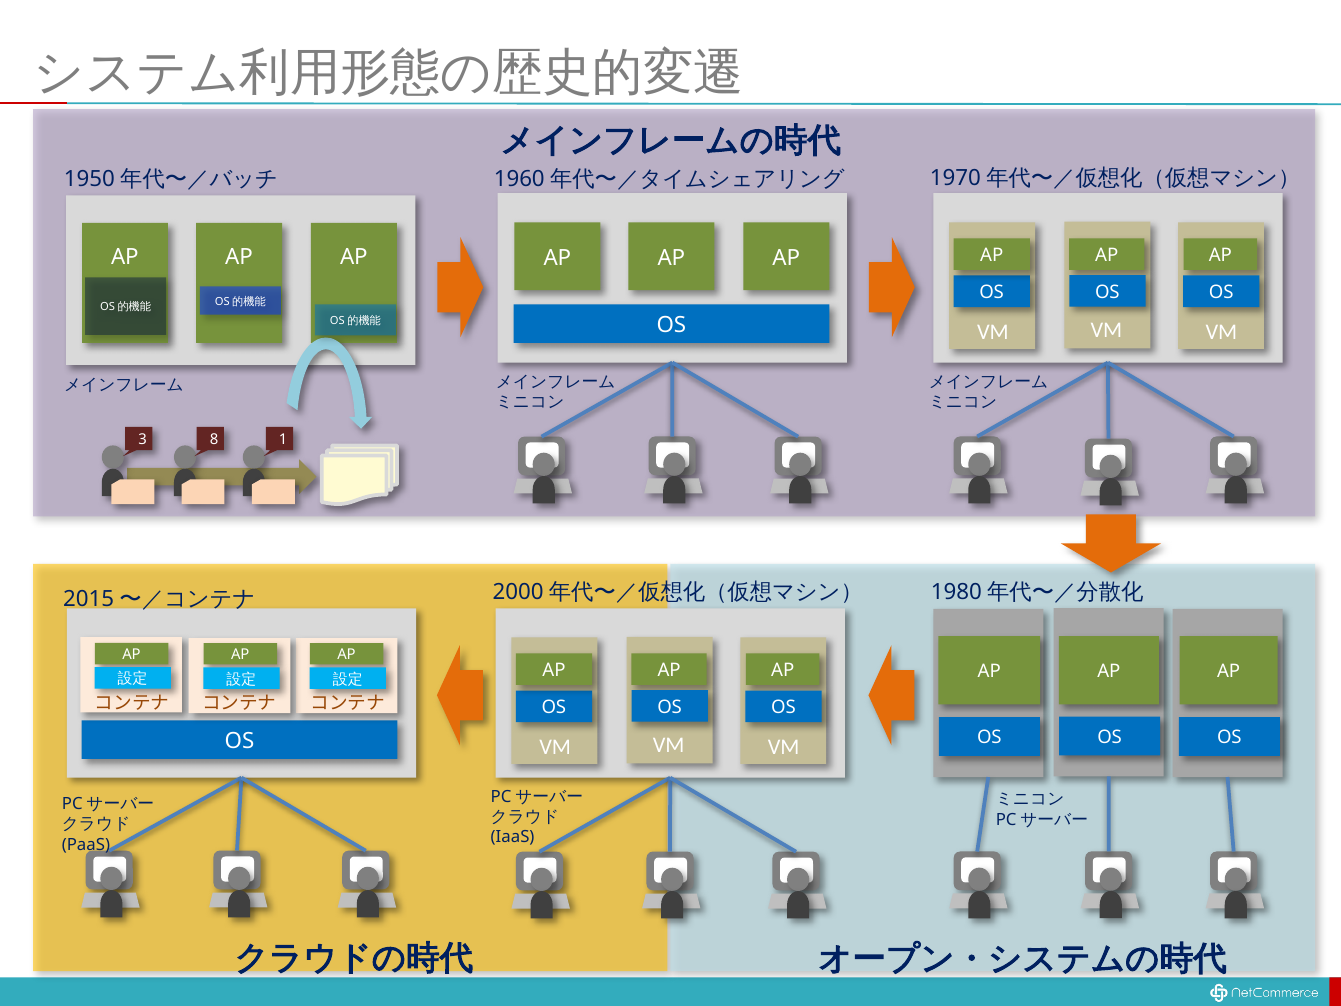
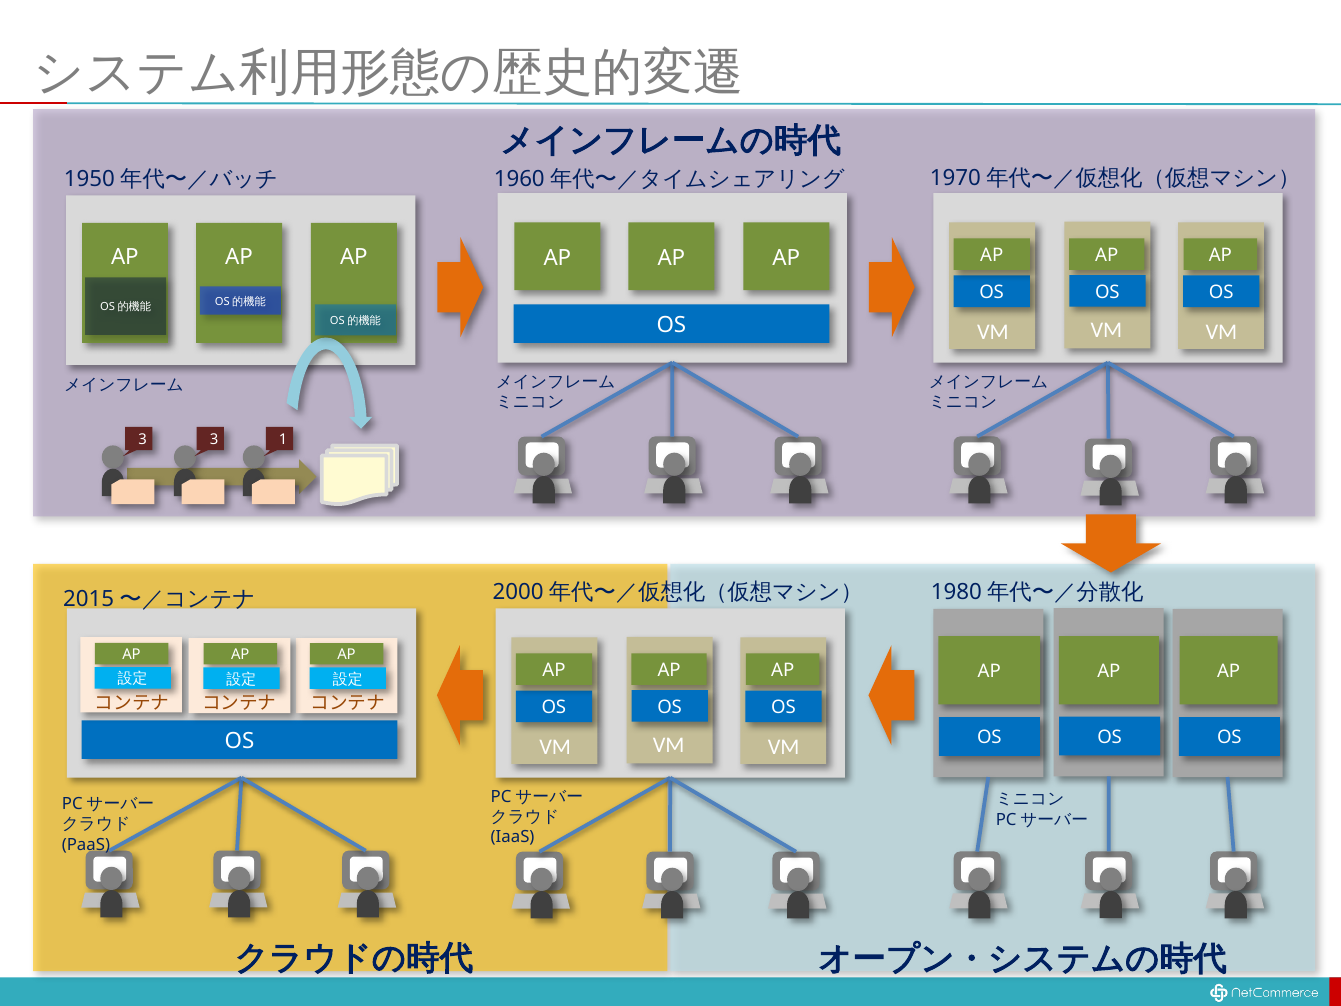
3 8: 8 -> 3 (214, 440)
